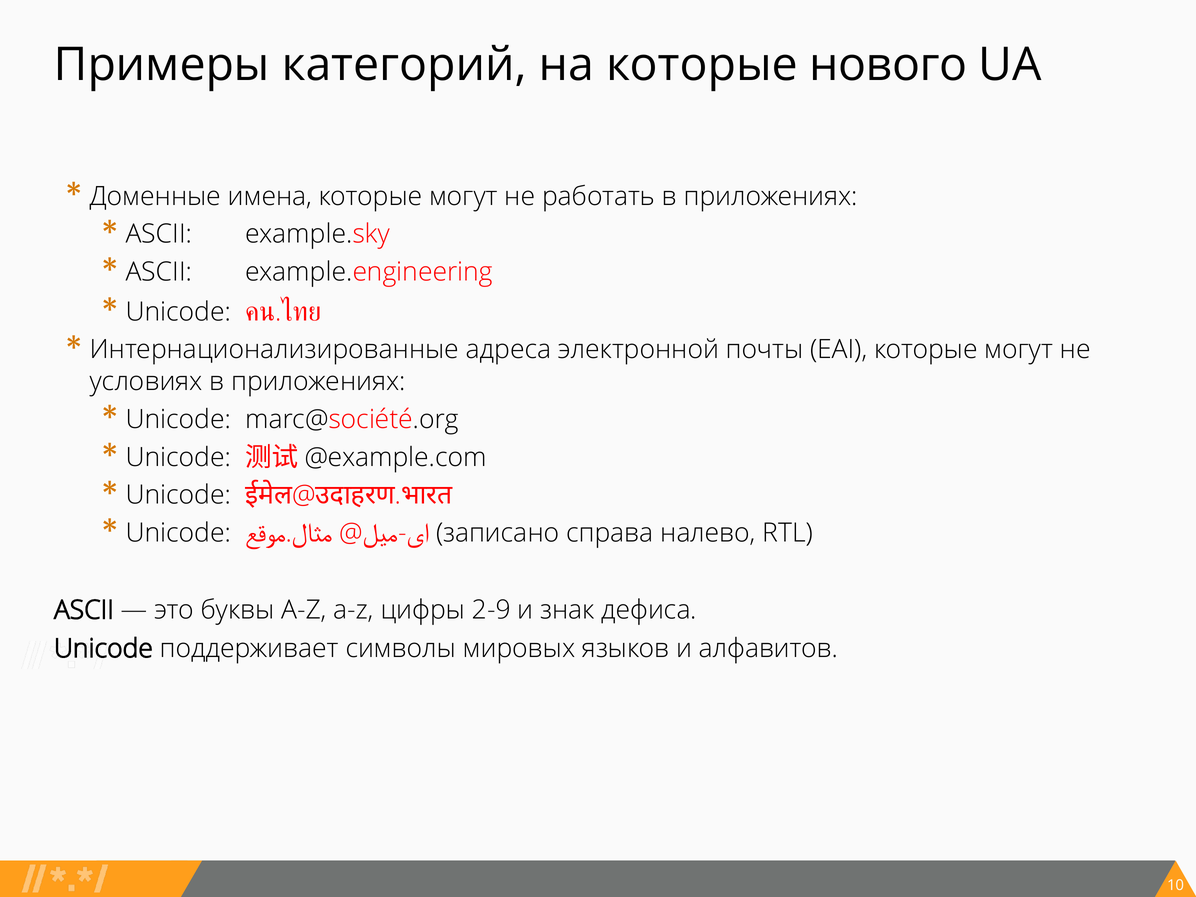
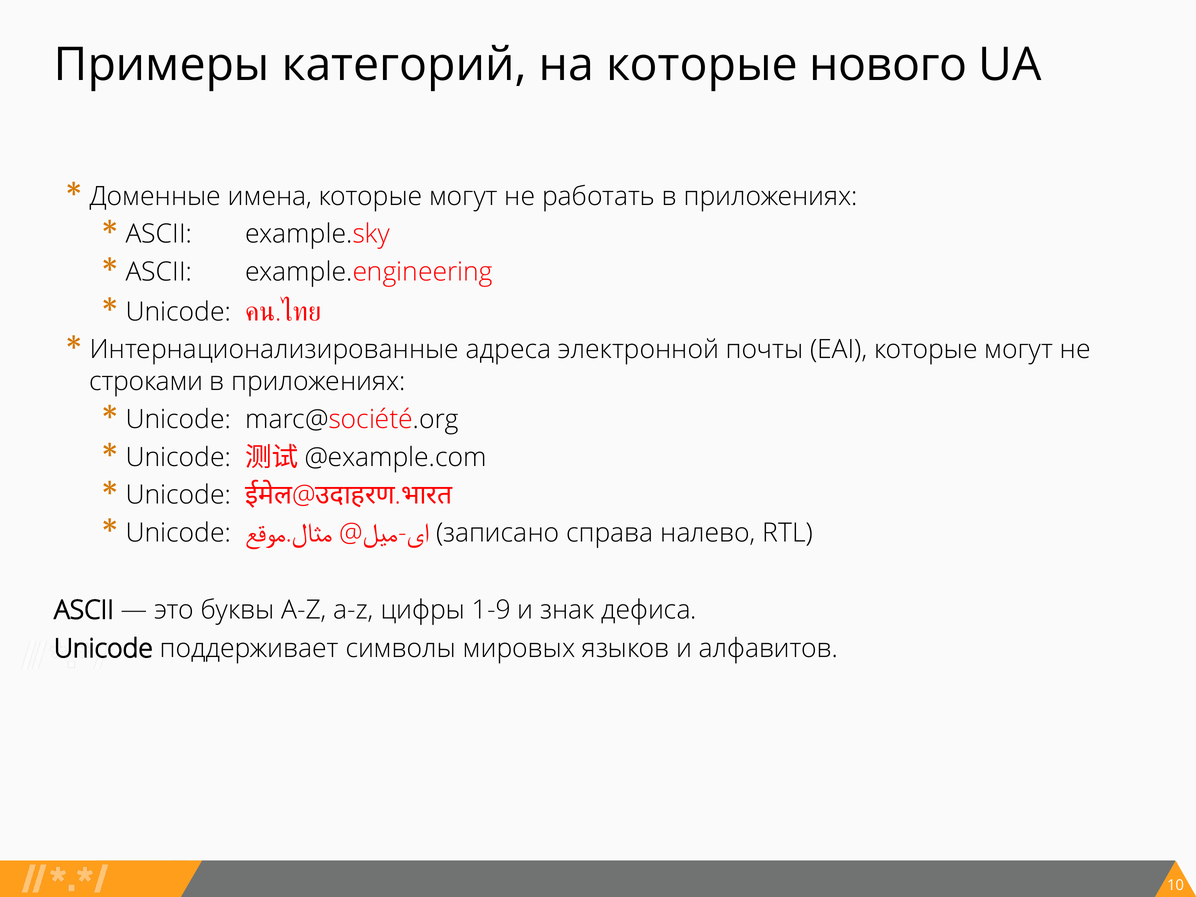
условиях: условиях -> строками (146, 382)
2-9: 2-9 -> 1-9 (491, 610)
